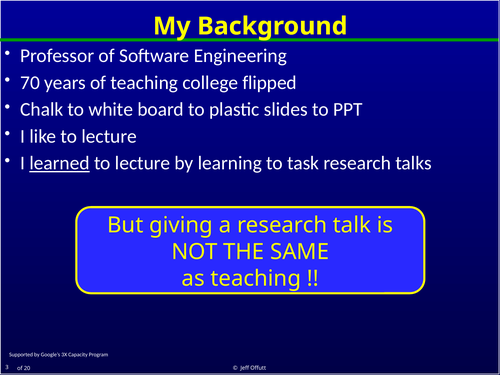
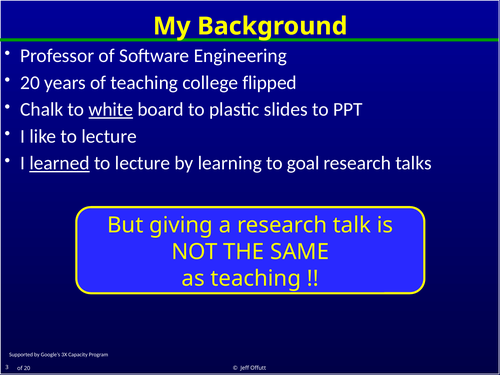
70: 70 -> 20 (30, 83)
white underline: none -> present (111, 110)
task: task -> goal (303, 163)
